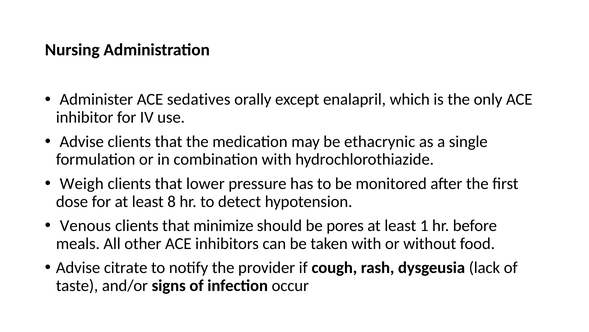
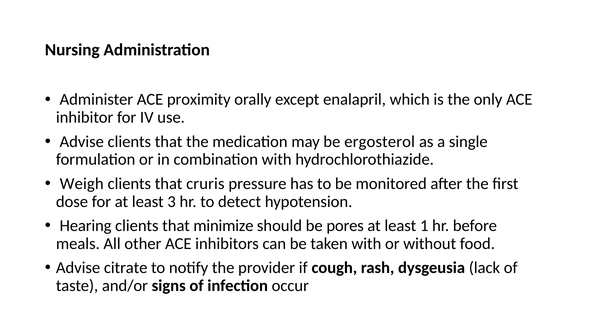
sedatives: sedatives -> proximity (199, 99)
ethacrynic: ethacrynic -> ergosterol (380, 141)
lower: lower -> cruris (205, 183)
8: 8 -> 3 (172, 201)
Venous: Venous -> Hearing (86, 225)
